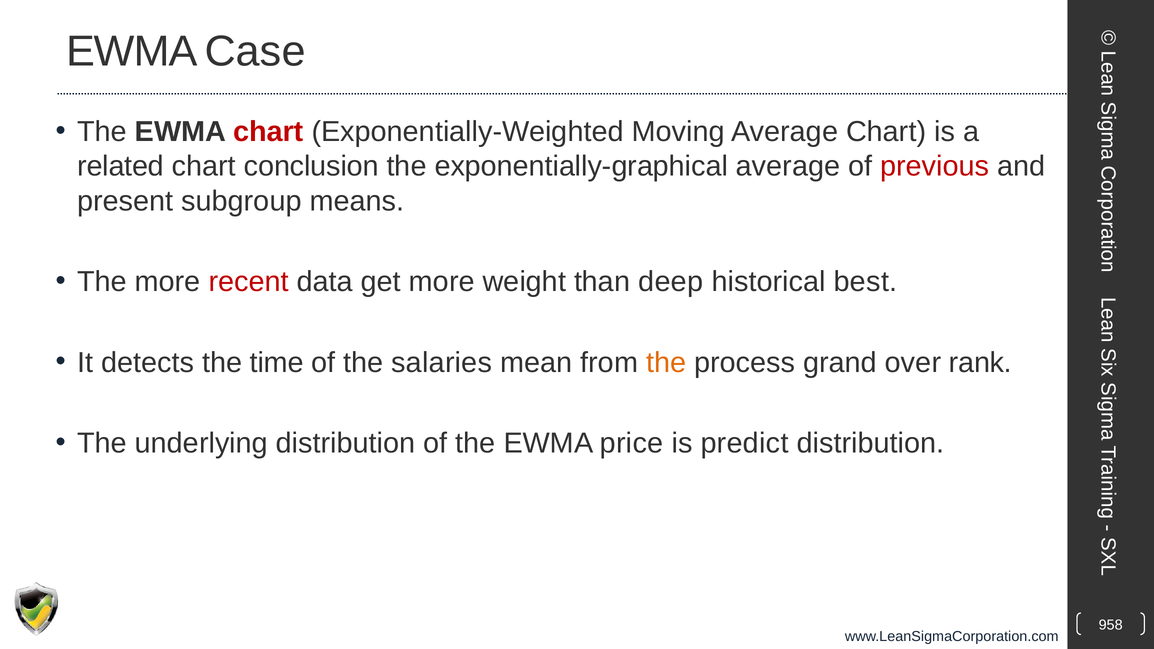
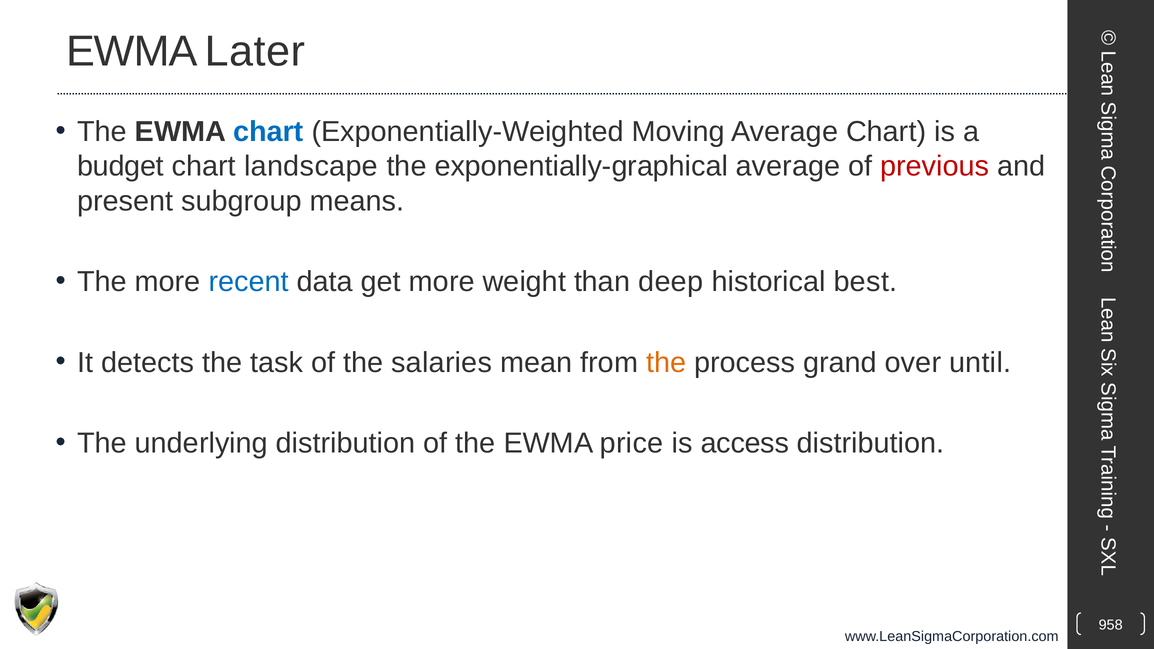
Case: Case -> Later (255, 51)
chart colour: red -> blue (268, 132)
related: related -> budget (121, 166)
conclusion: conclusion -> landscape (311, 166)
recent colour: red -> blue (249, 282)
time: time -> task (277, 363)
rank: rank -> until (980, 363)
predict: predict -> access (745, 443)
